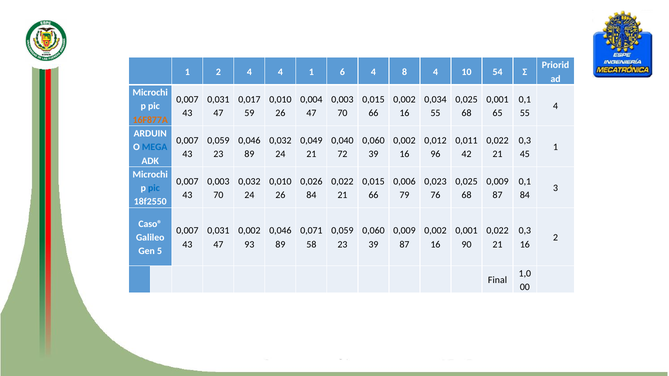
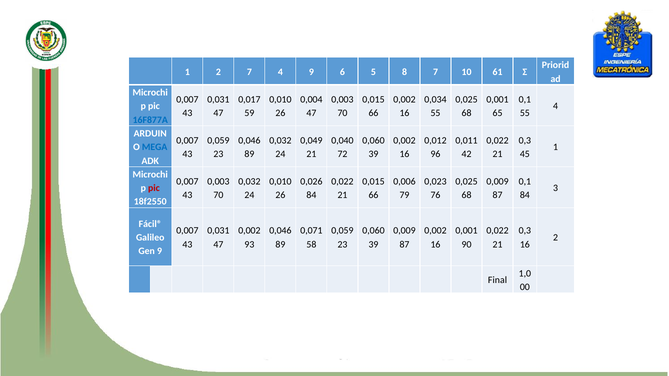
2 4: 4 -> 7 (249, 72)
4 1: 1 -> 9 (311, 72)
6 4: 4 -> 5 (373, 72)
8 4: 4 -> 7 (435, 72)
54: 54 -> 61 (498, 72)
16F877A colour: orange -> blue (150, 120)
pic colour: blue -> red (154, 188)
Caso®: Caso® -> Fácil® (150, 224)
Gen 5: 5 -> 9 (160, 251)
